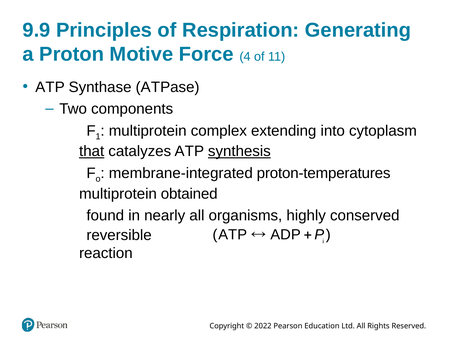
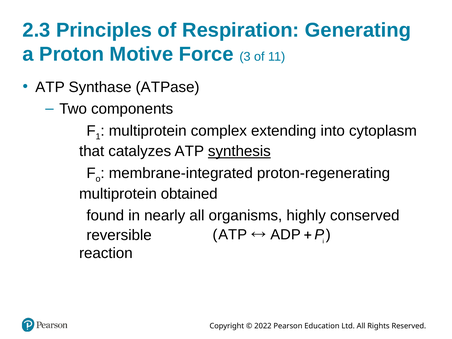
9.9: 9.9 -> 2.3 (37, 30)
4: 4 -> 3 (245, 57)
that underline: present -> none (92, 151)
proton-temperatures: proton-temperatures -> proton-regenerating (323, 173)
